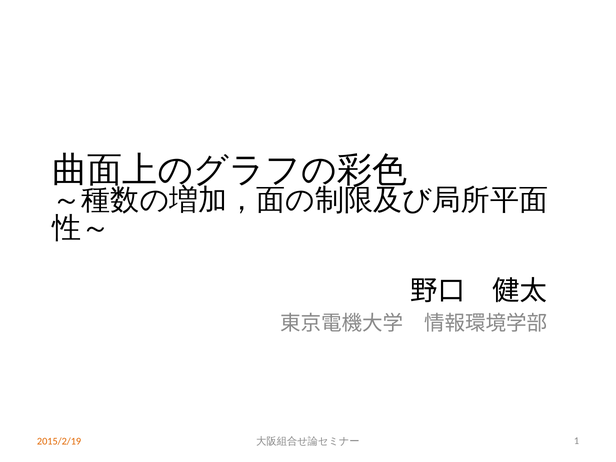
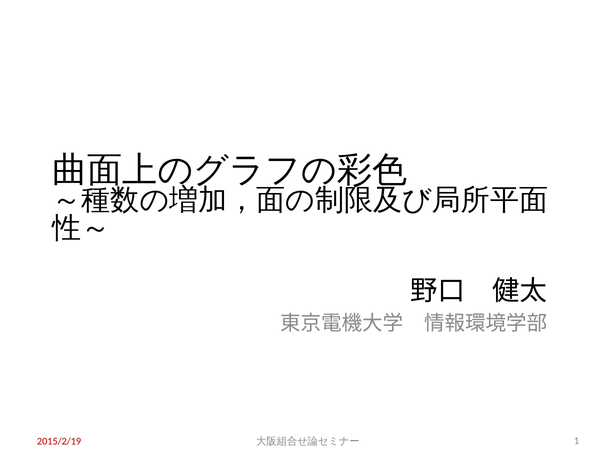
2015/2/19 colour: orange -> red (59, 441)
